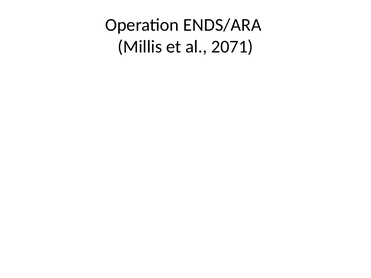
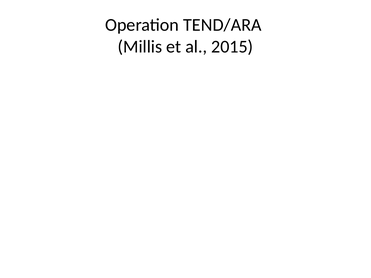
ENDS/ARA: ENDS/ARA -> TEND/ARA (222, 25)
2071: 2071 -> 2015 (232, 47)
